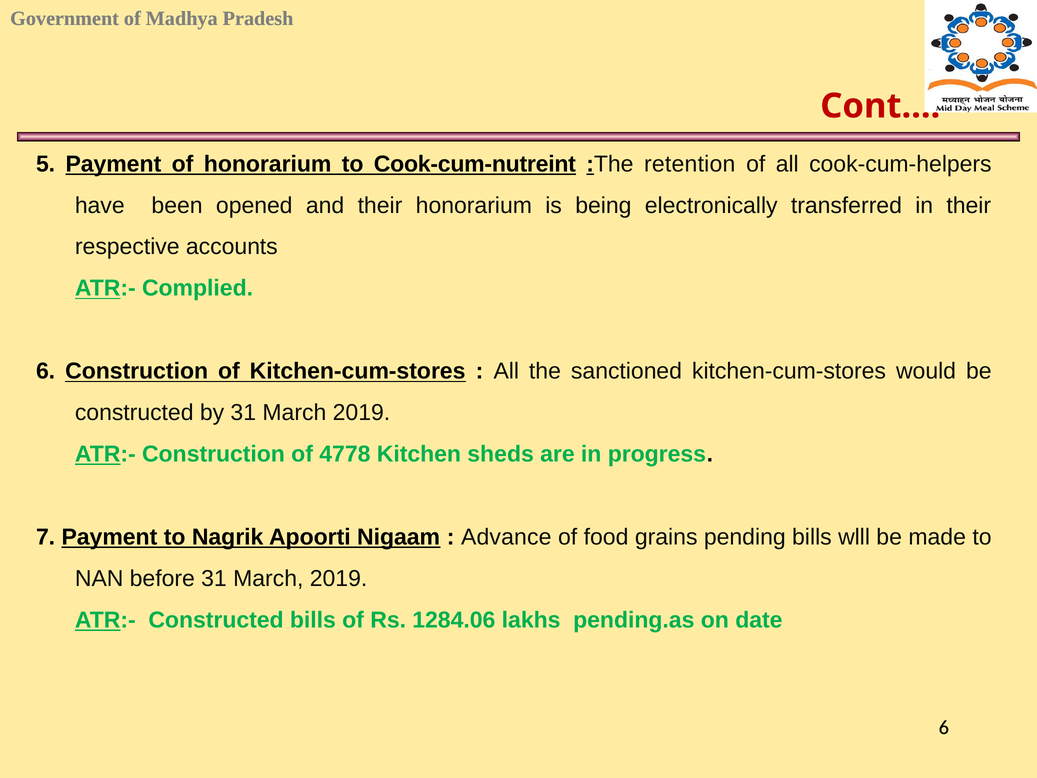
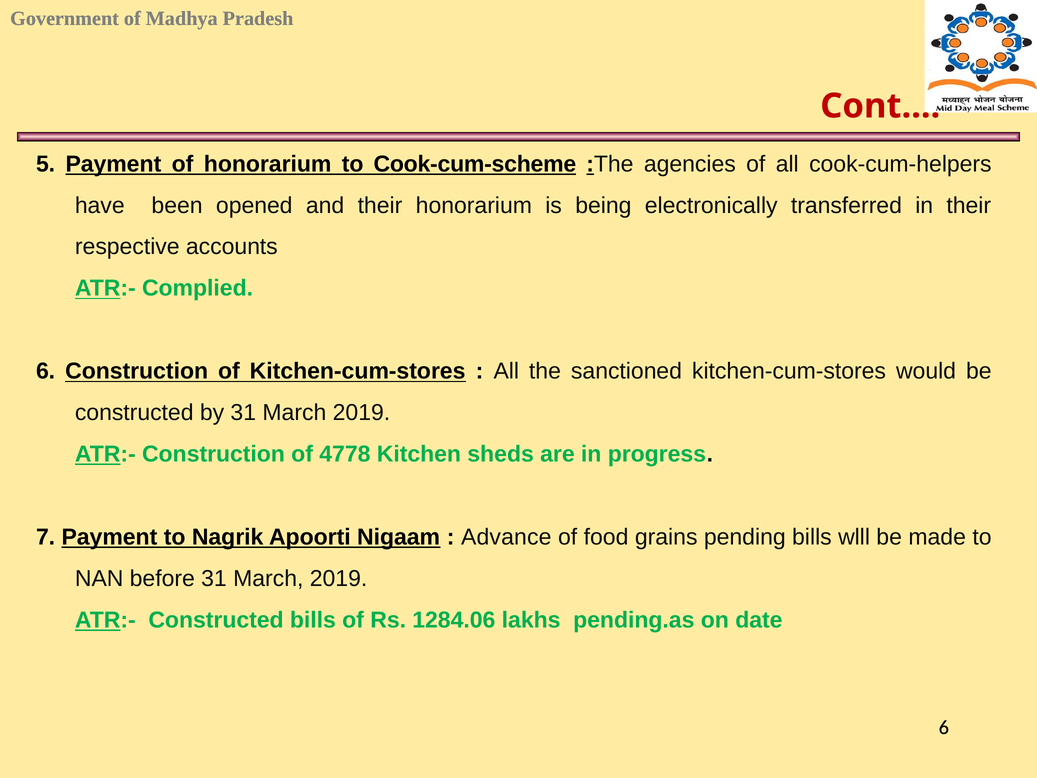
Cook-cum-nutreint: Cook-cum-nutreint -> Cook-cum-scheme (475, 164)
retention: retention -> agencies (690, 164)
